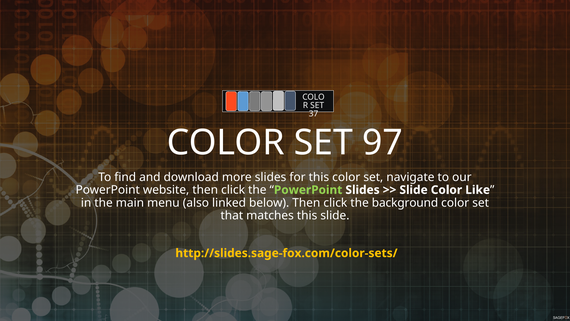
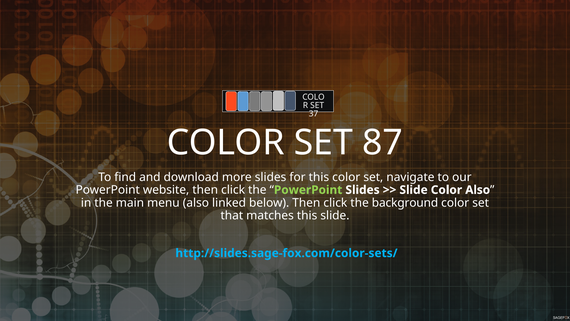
97: 97 -> 87 (383, 142)
Color Like: Like -> Also (478, 190)
http://slides.sage-fox.com/color-sets/ colour: yellow -> light blue (286, 253)
